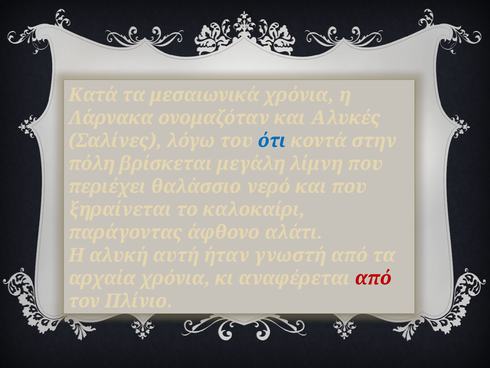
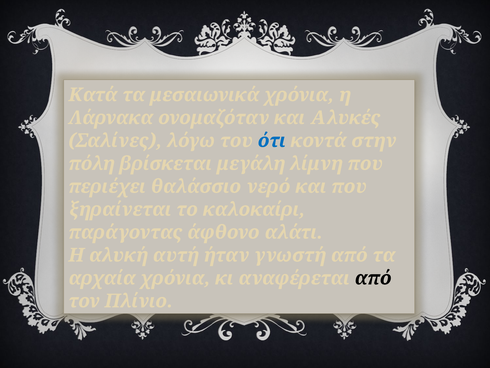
από colour: red -> black (373, 278)
